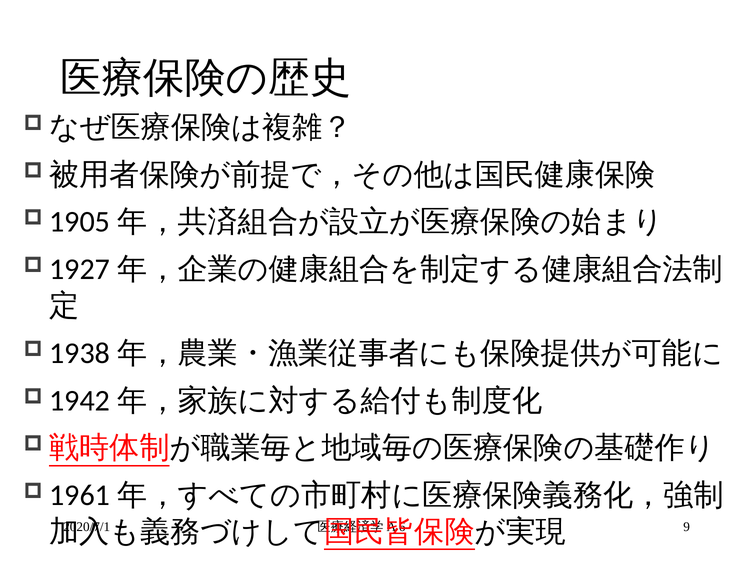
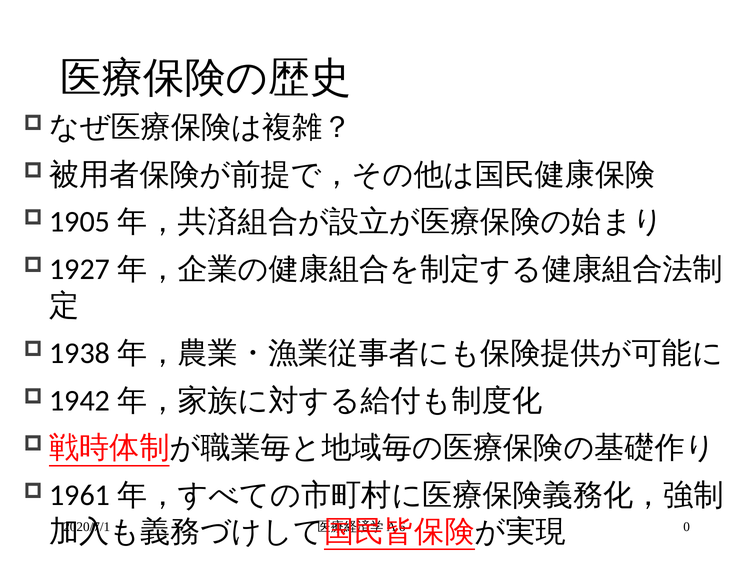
9: 9 -> 0 (687, 527)
